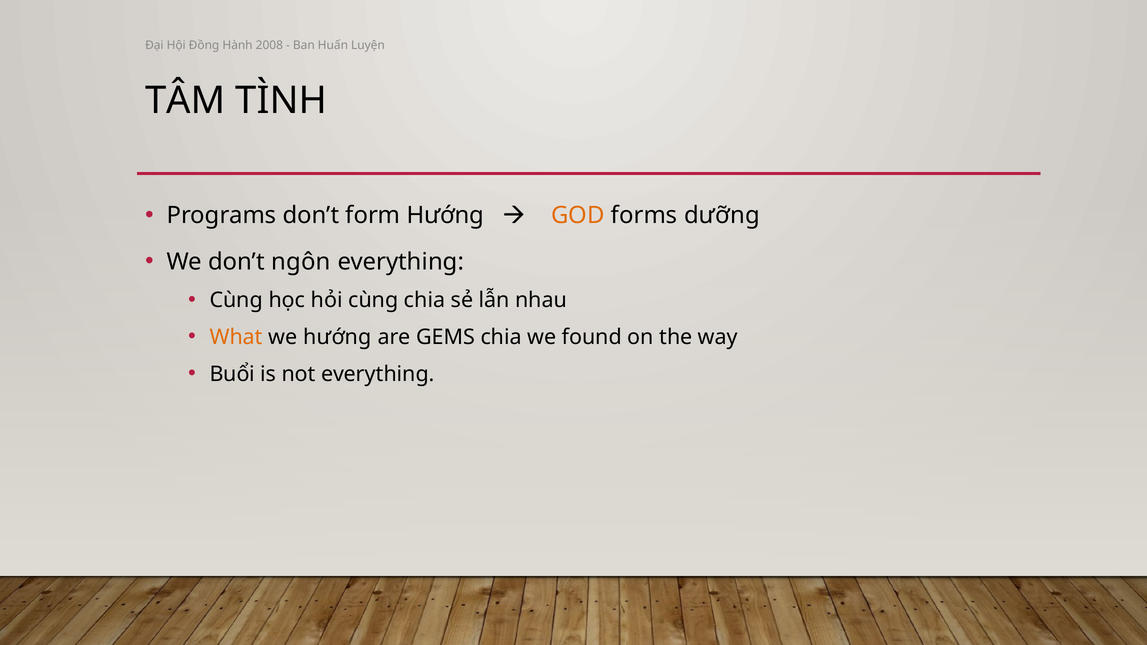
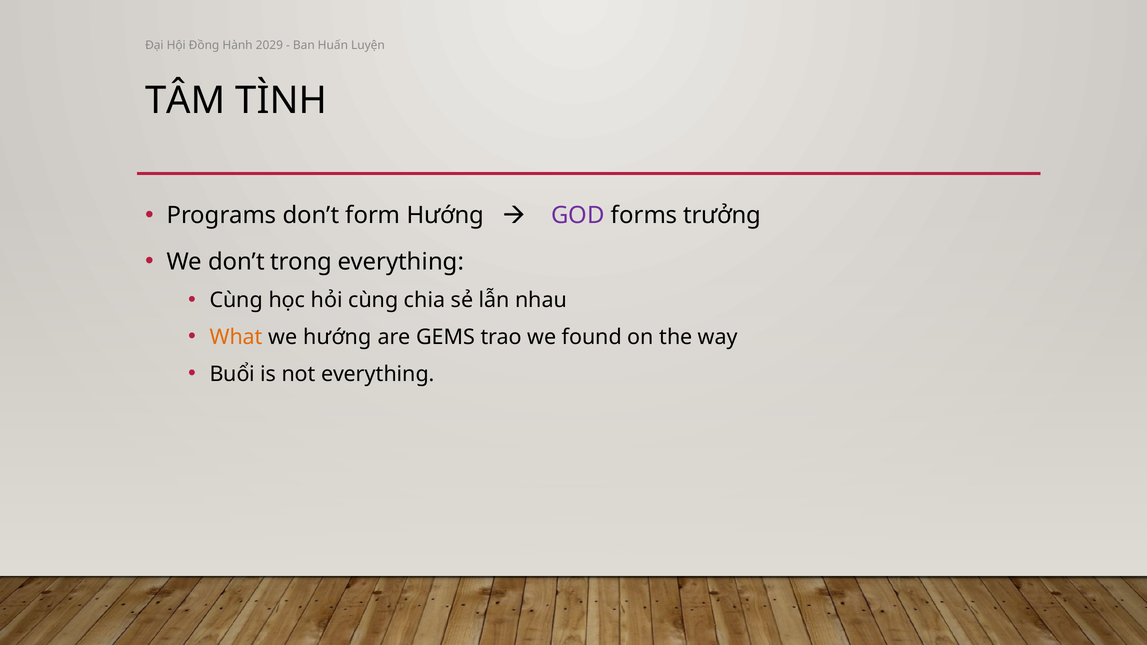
2008: 2008 -> 2029 (269, 45)
GOD colour: orange -> purple (578, 216)
dưỡng: dưỡng -> trưởng (722, 216)
ngôn: ngôn -> trong (301, 262)
GEMS chia: chia -> trao (501, 337)
